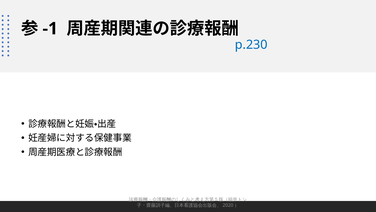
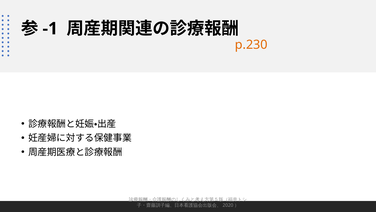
p.230 colour: blue -> orange (251, 45)
